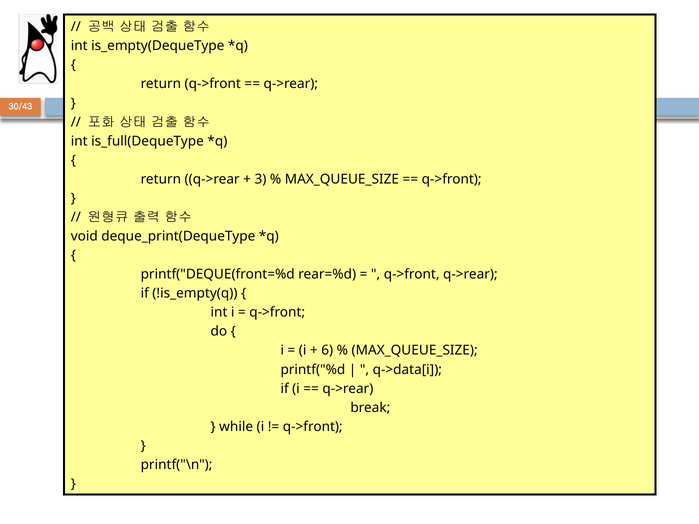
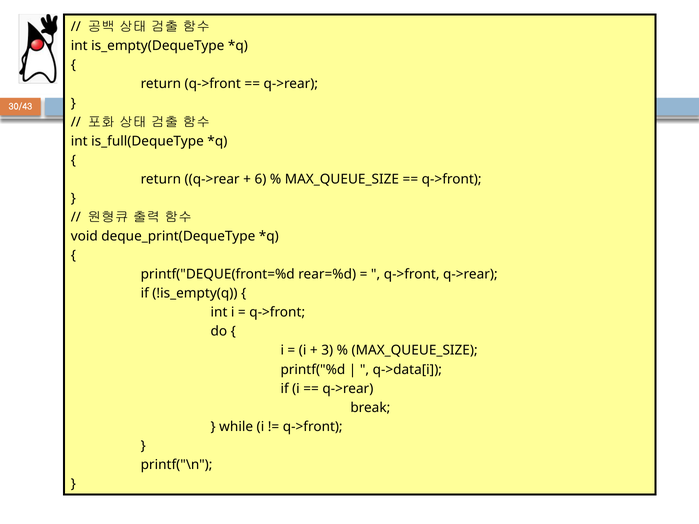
3: 3 -> 6 (260, 179)
6: 6 -> 3 (327, 351)
